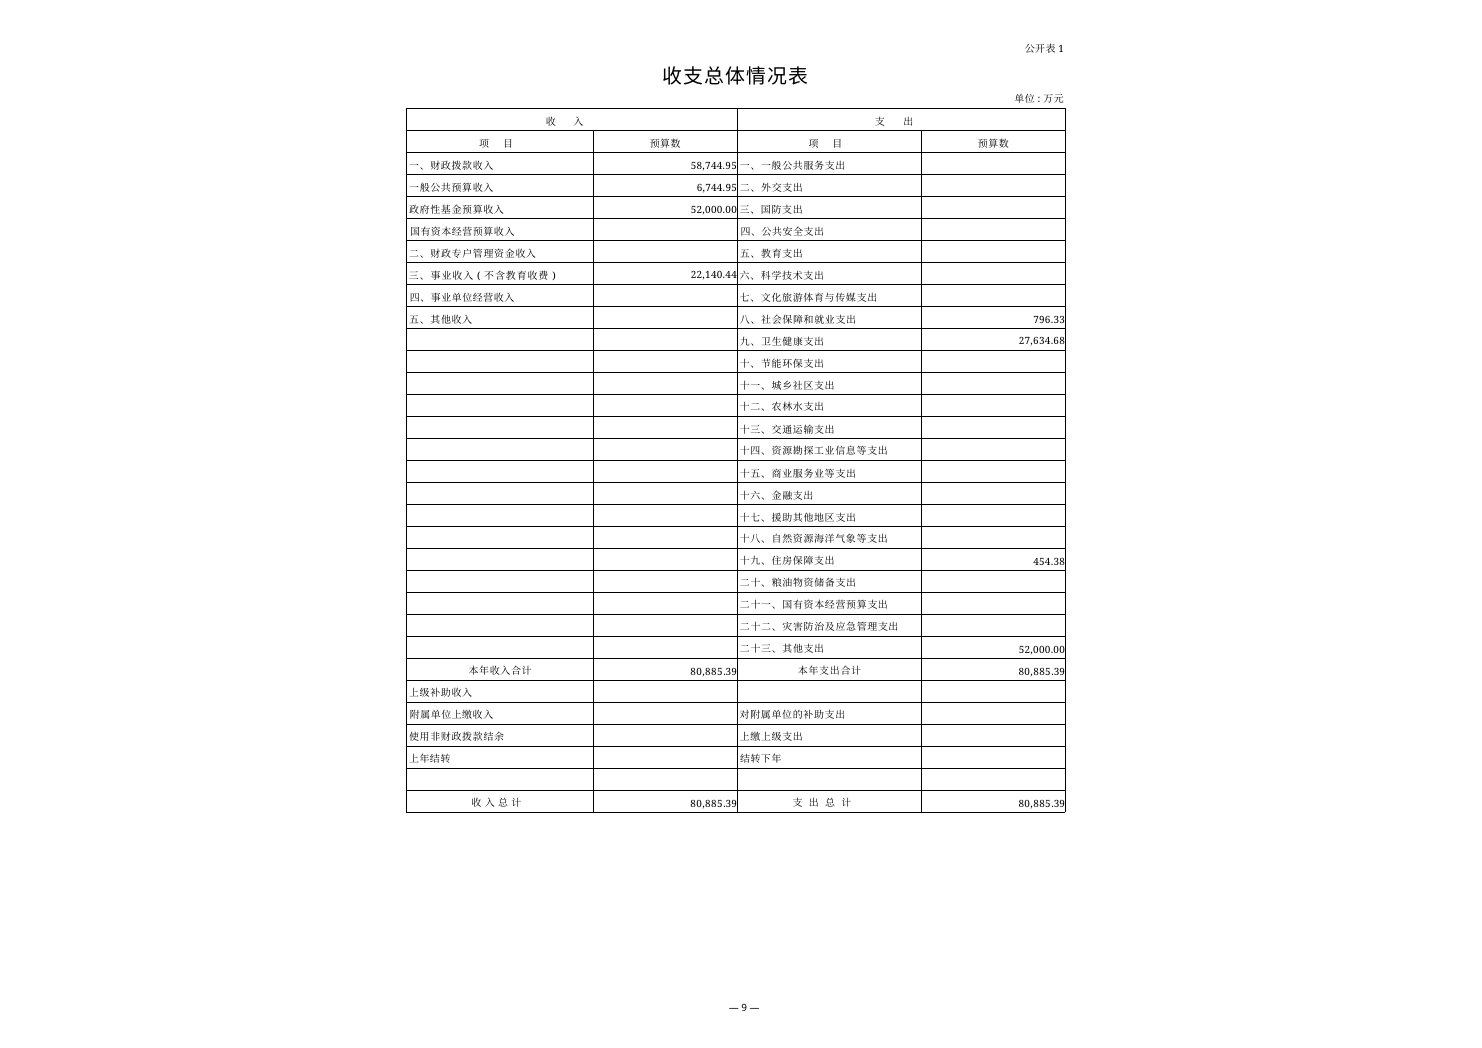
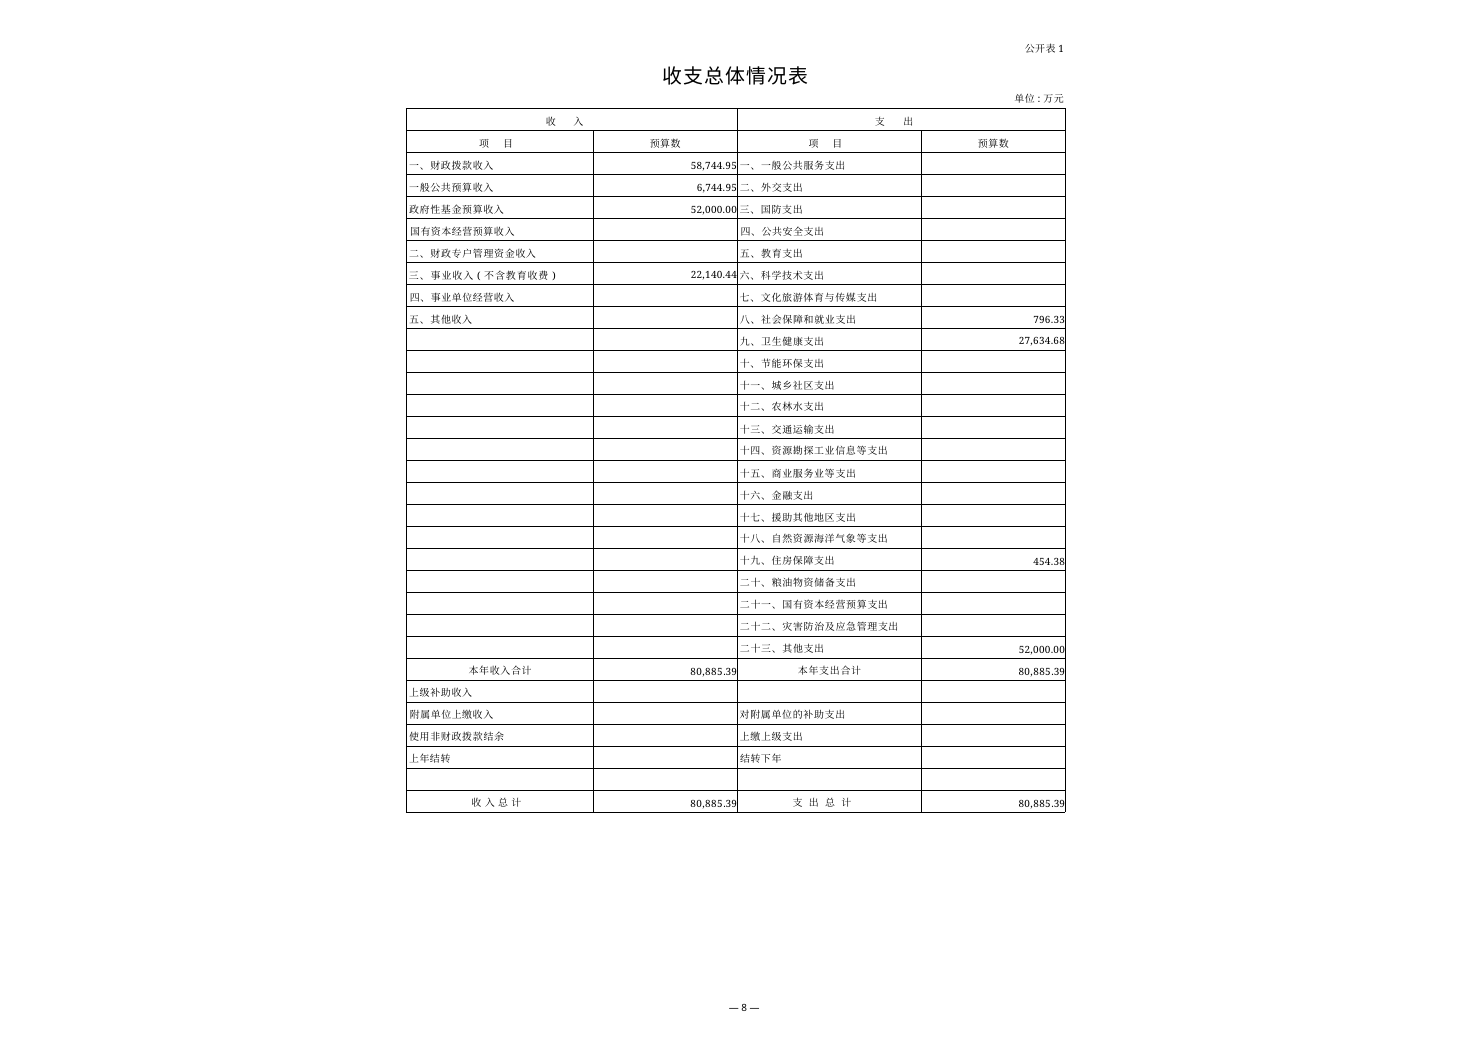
9: 9 -> 8 (744, 1008)
